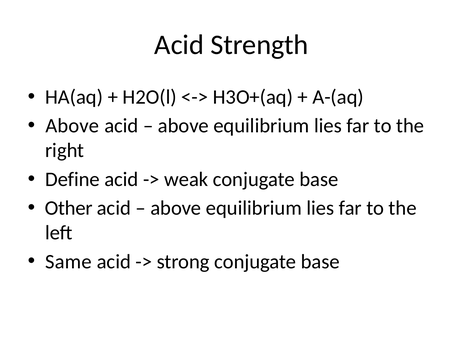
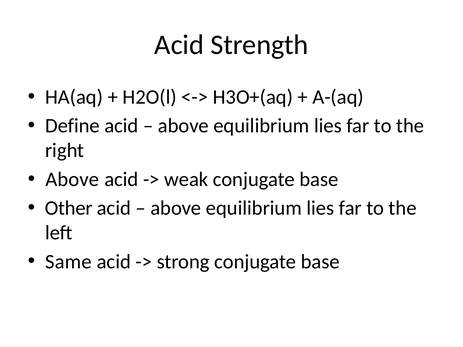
Above: Above -> Define (72, 126)
Define: Define -> Above (72, 179)
